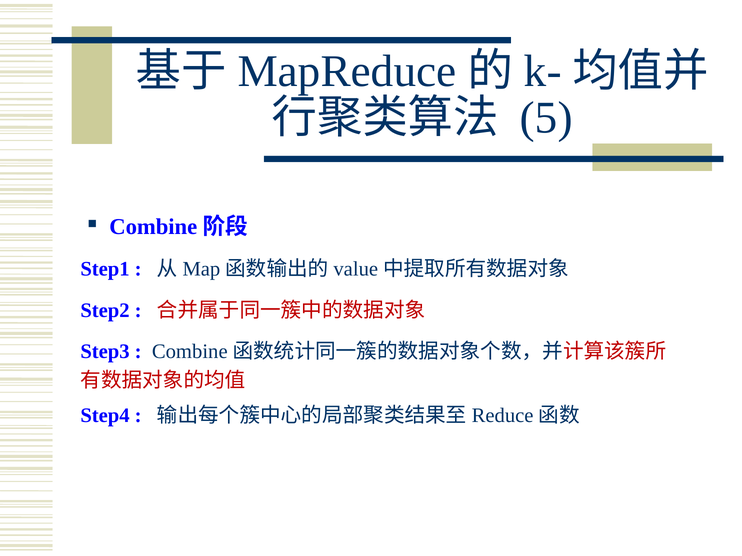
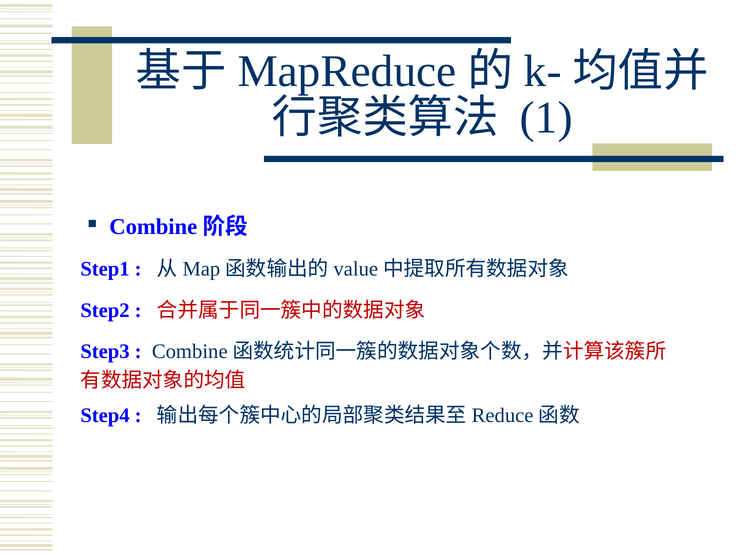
5: 5 -> 1 (546, 118)
